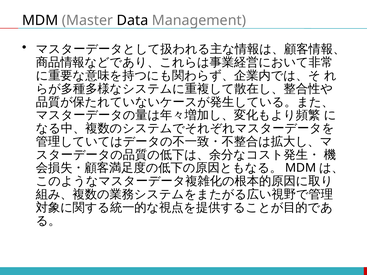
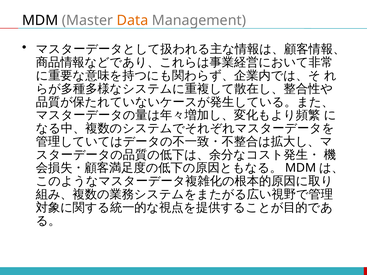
Data colour: black -> orange (132, 20)
